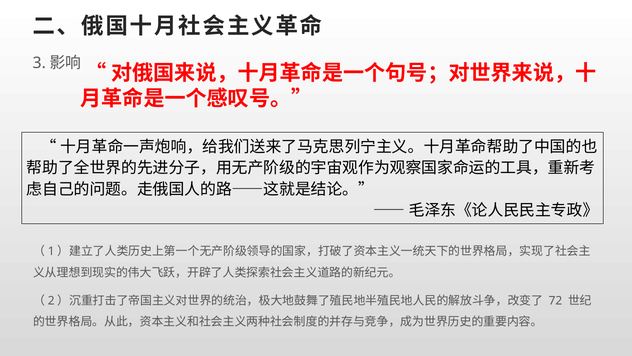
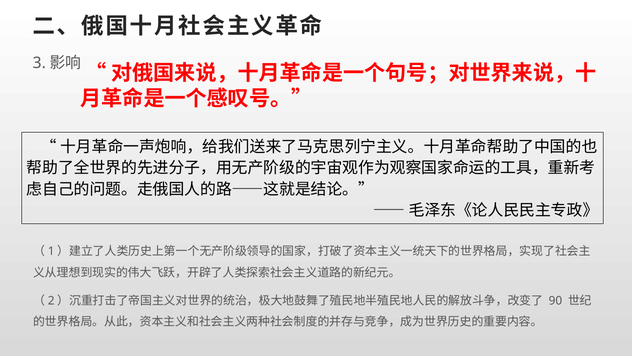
72: 72 -> 90 (555, 300)
